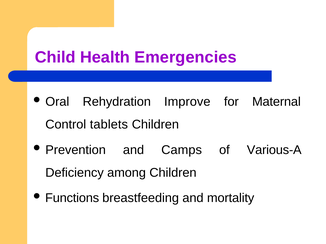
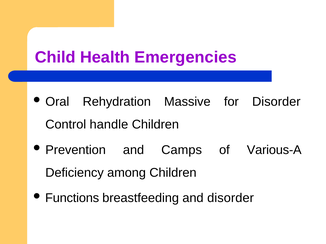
Improve: Improve -> Massive (187, 102)
for Maternal: Maternal -> Disorder (276, 102)
tablets: tablets -> handle (109, 125)
and mortality: mortality -> disorder (231, 198)
